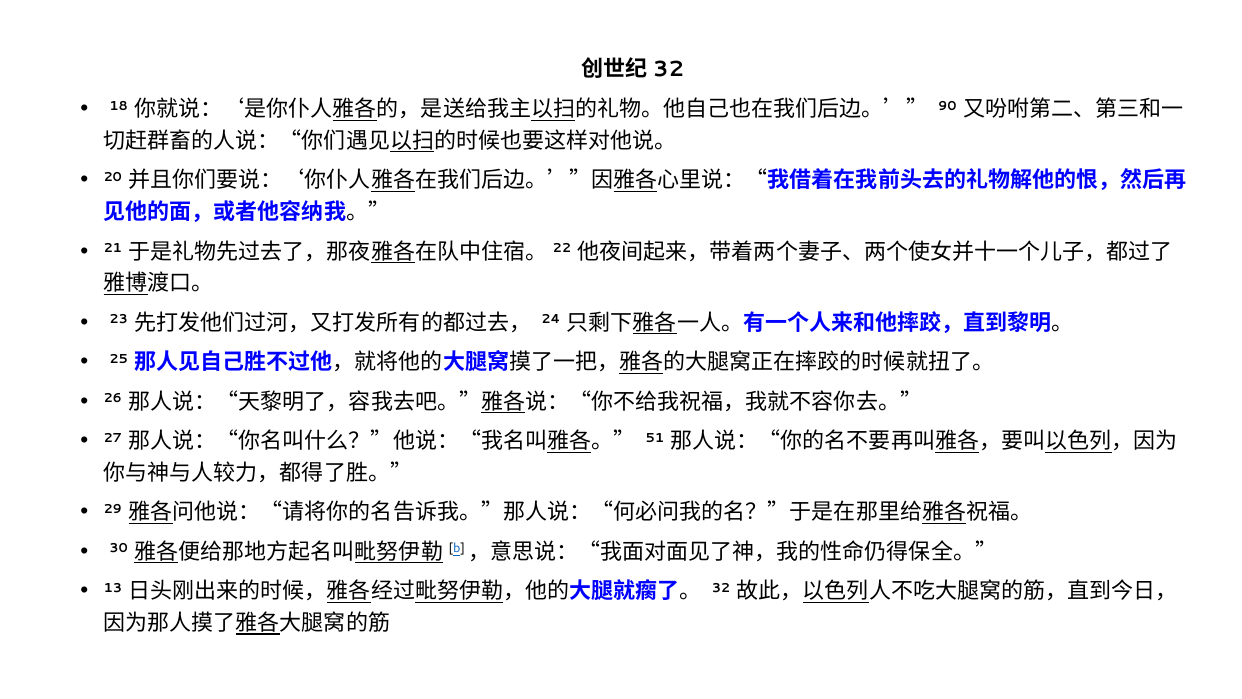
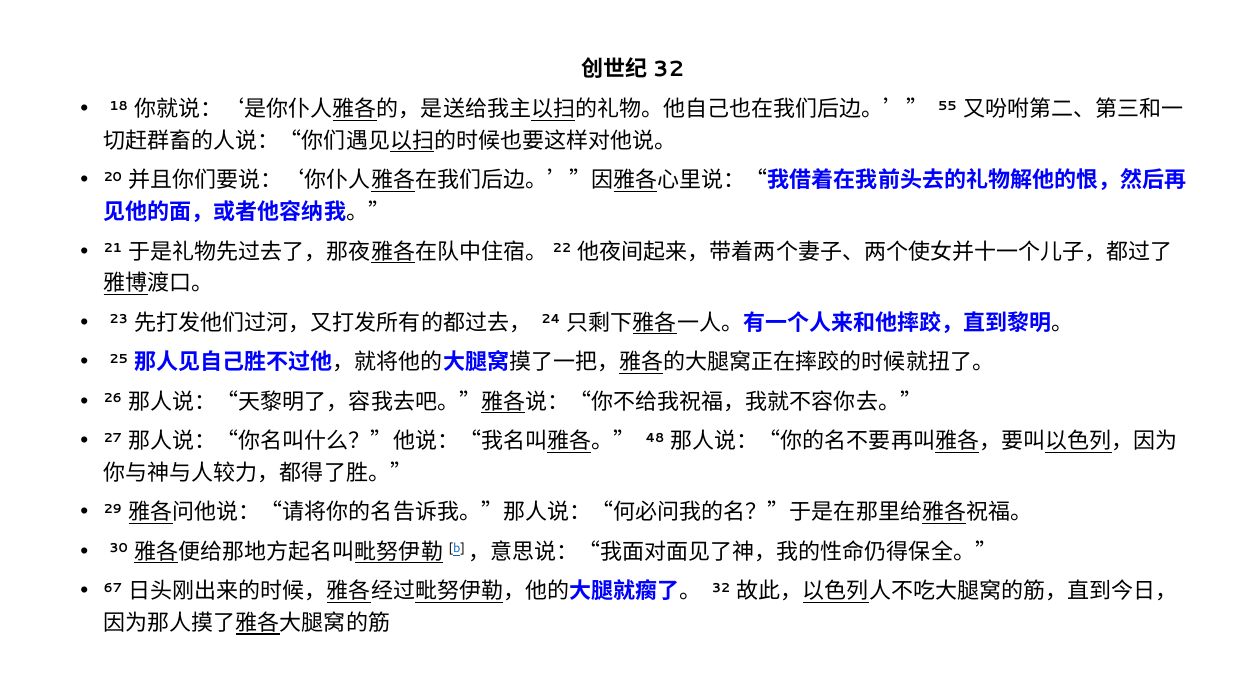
90: 90 -> 55 (947, 106)
51: 51 -> 48 (655, 438)
13: 13 -> 67 (113, 588)
